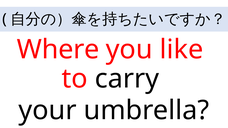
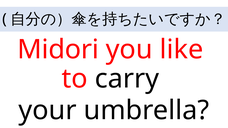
Where: Where -> Midori (58, 50)
